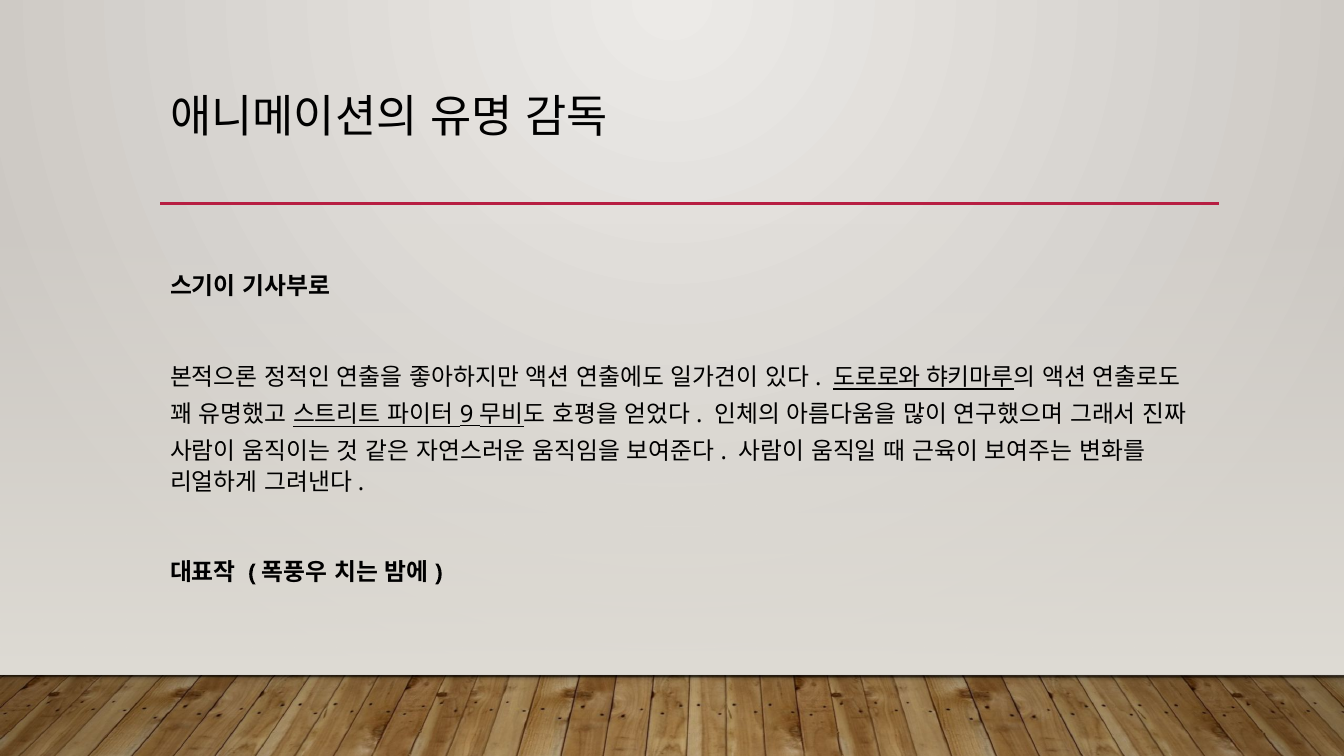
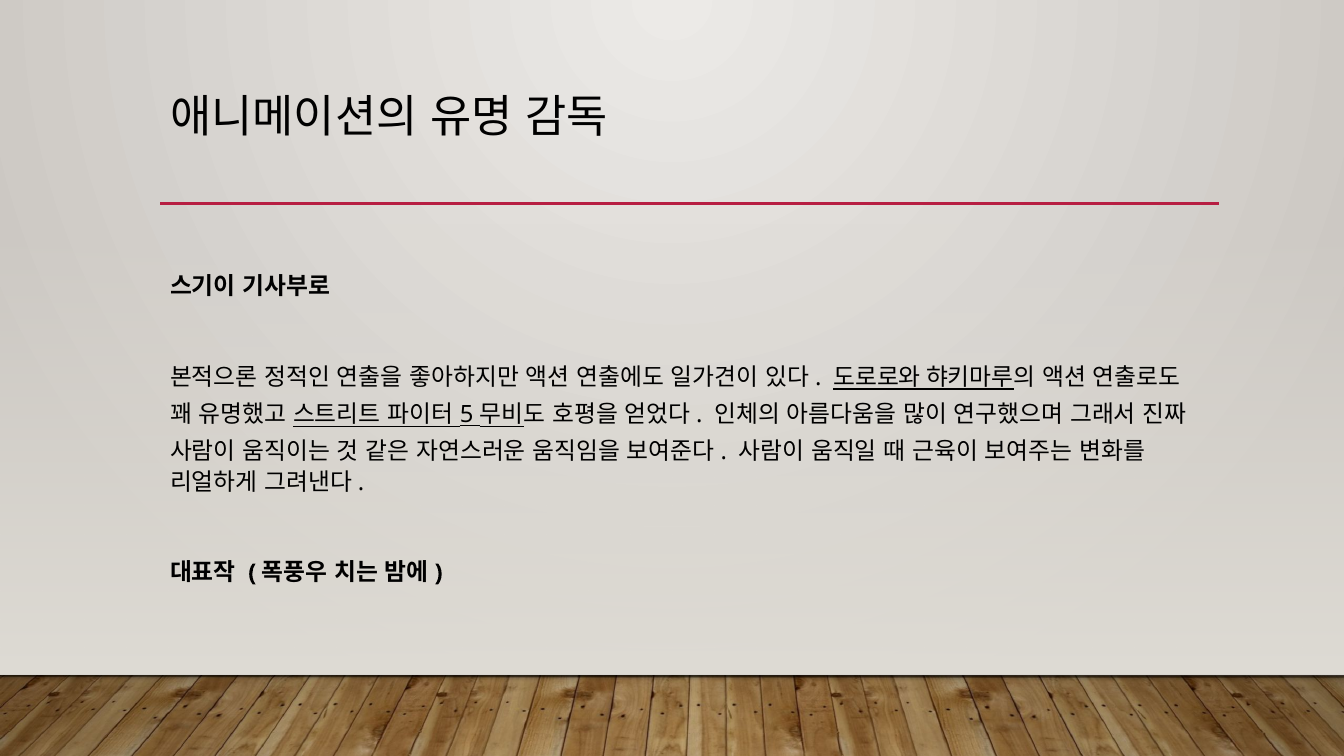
9: 9 -> 5 (467, 415)
